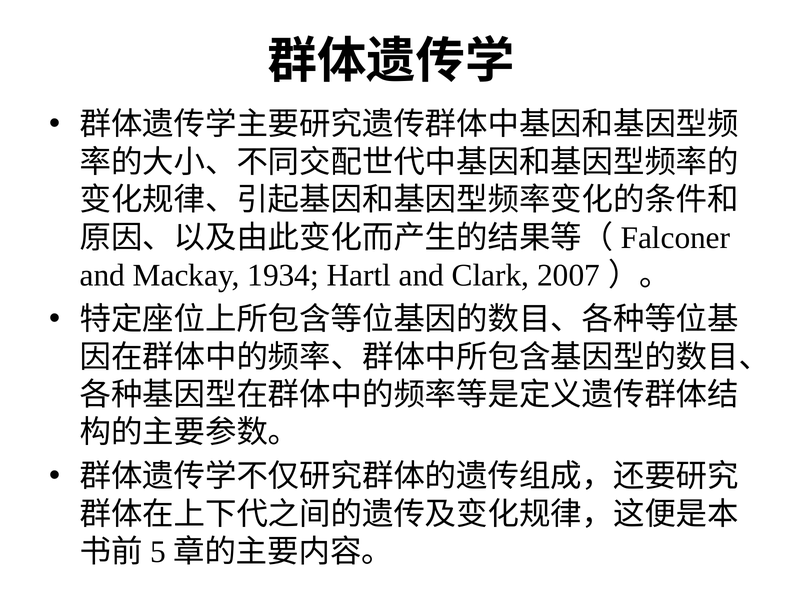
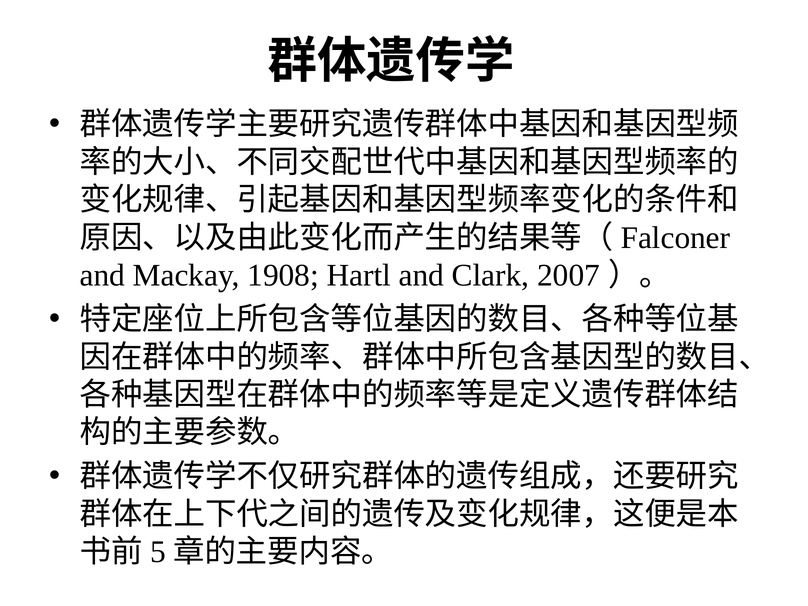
1934: 1934 -> 1908 (283, 275)
